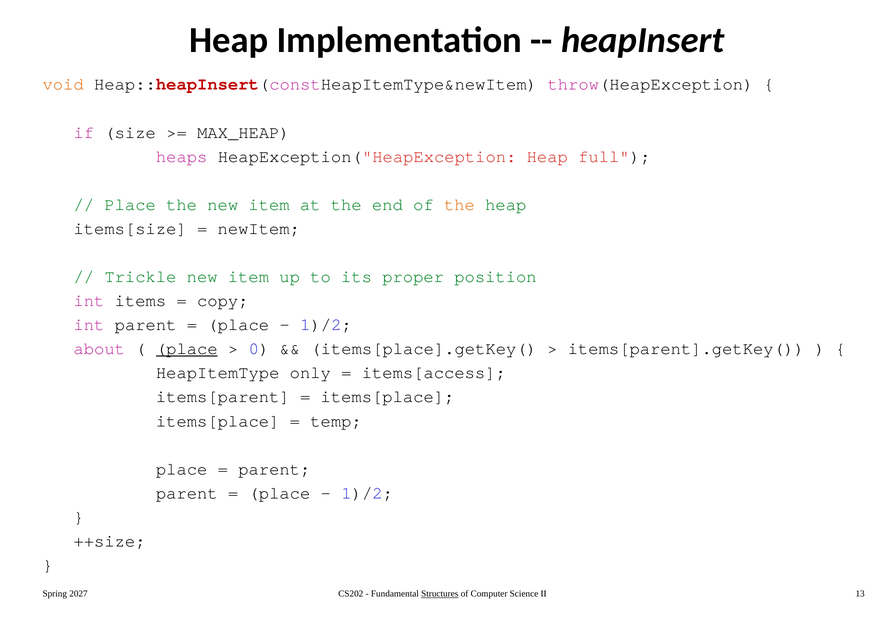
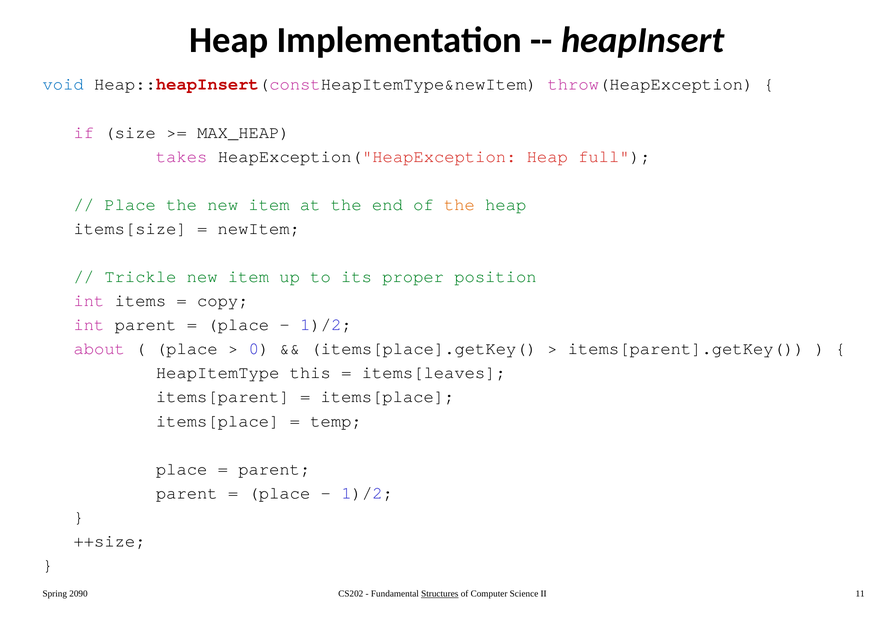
void colour: orange -> blue (63, 84)
heaps: heaps -> takes (182, 156)
place underline: present -> none (187, 349)
only: only -> this (310, 373)
items[access: items[access -> items[leaves (434, 373)
2027: 2027 -> 2090 (78, 594)
13: 13 -> 11 (860, 594)
